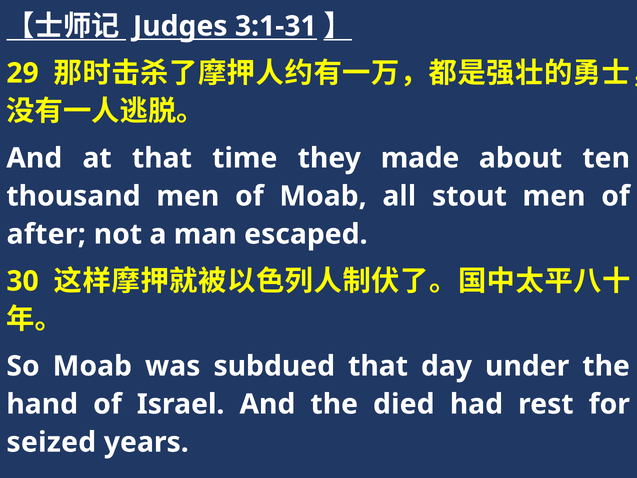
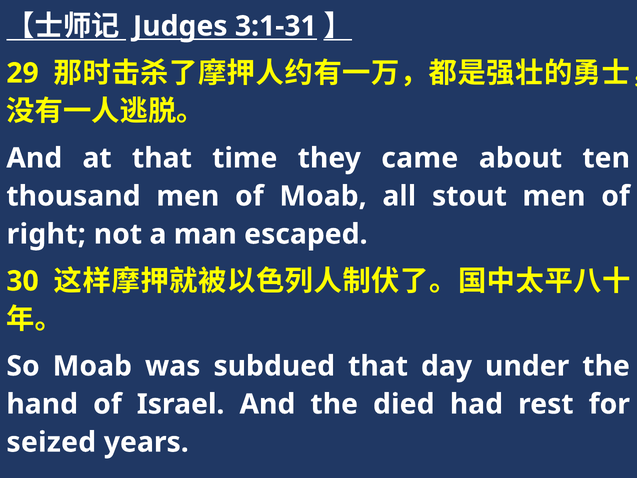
made: made -> came (420, 158)
after: after -> right (46, 234)
